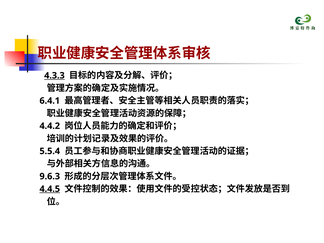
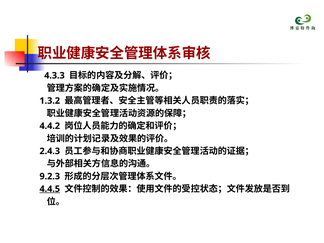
4.3.3 underline: present -> none (54, 76)
6.4.1: 6.4.1 -> 1.3.2 (50, 101)
5.5.4: 5.5.4 -> 2.4.3 (50, 151)
9.6.3: 9.6.3 -> 9.2.3 (50, 176)
